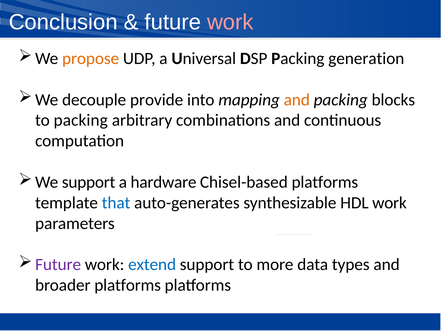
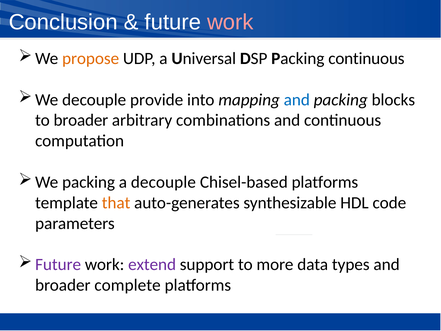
Packing generation: generation -> continuous (366, 58)
and colour: orange -> blue (297, 100)
to packing: packing -> broader (81, 120)
We support: support -> packing (89, 182)
a hardware: hardware -> decouple (163, 182)
that colour: blue -> orange (116, 203)
HDL work: work -> code (389, 203)
extend colour: blue -> purple (152, 264)
broader platforms: platforms -> complete (128, 285)
